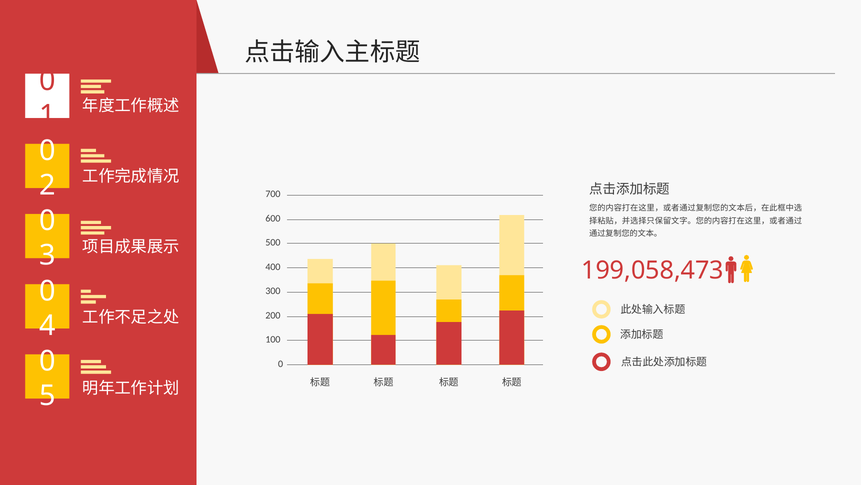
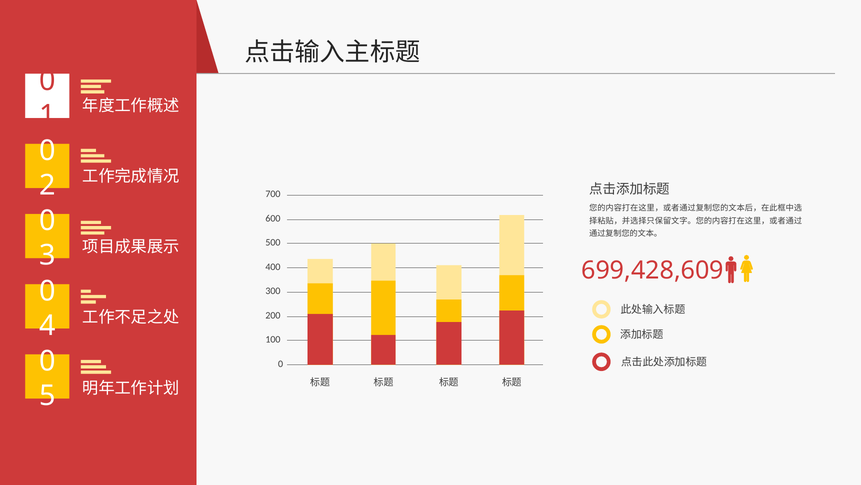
199,058,473: 199,058,473 -> 699,428,609 (653, 270)
